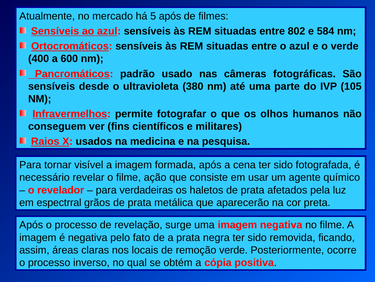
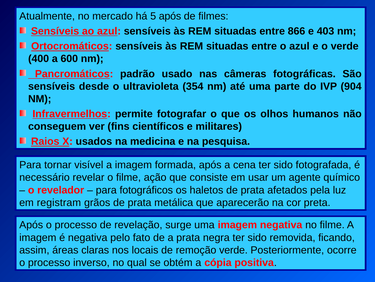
802: 802 -> 866 (297, 31)
584: 584 -> 403 (325, 31)
380: 380 -> 354 (193, 86)
105: 105 -> 904 (351, 86)
verdadeiras: verdadeiras -> fotográficos (146, 190)
espectrral: espectrral -> registram (59, 202)
